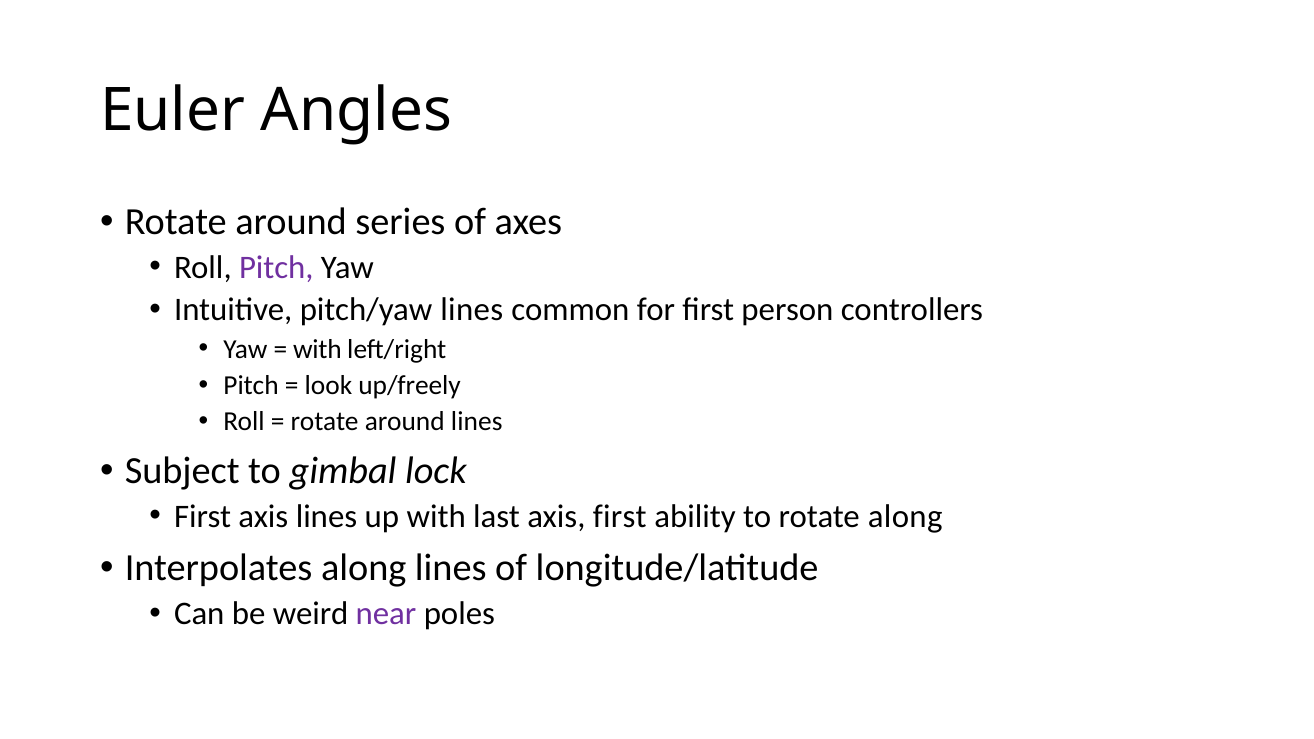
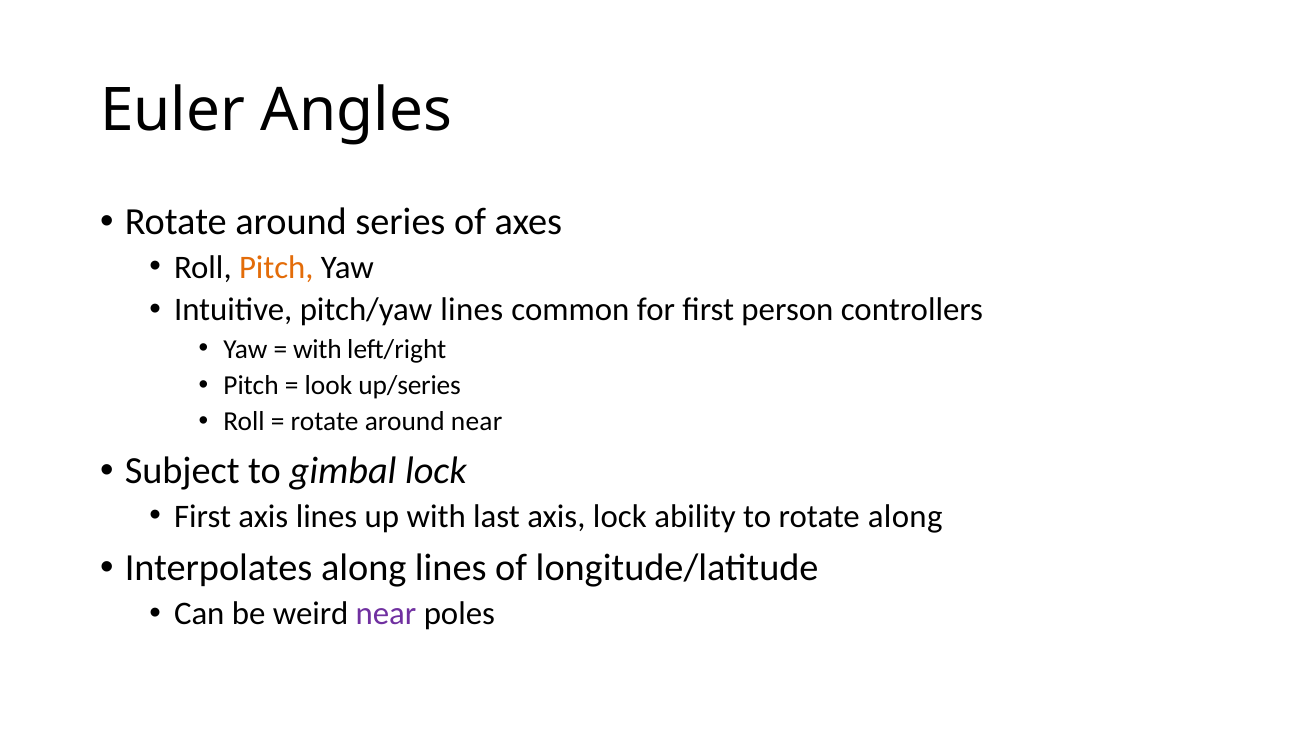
Pitch colour: purple -> orange (276, 267)
up/freely: up/freely -> up/series (410, 386)
around lines: lines -> near (477, 422)
axis first: first -> lock (620, 516)
